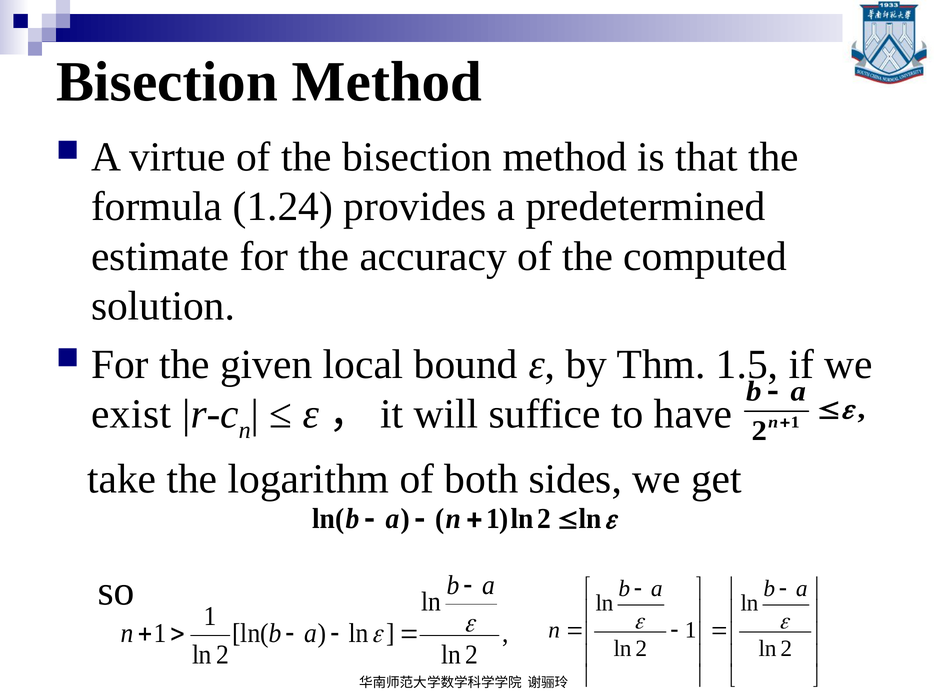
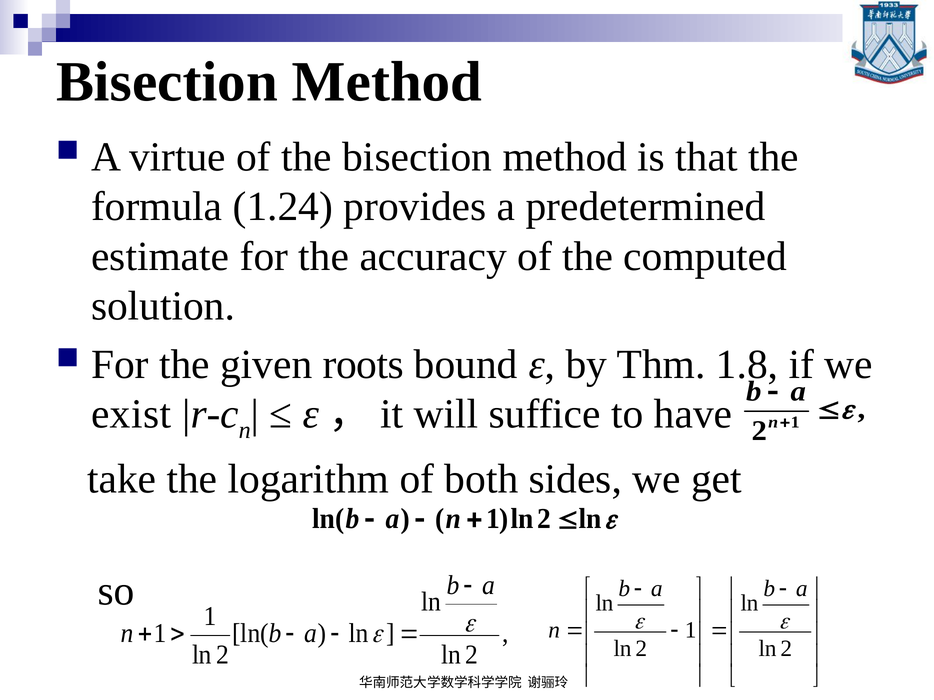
local: local -> roots (363, 365)
1.5: 1.5 -> 1.8 (747, 365)
